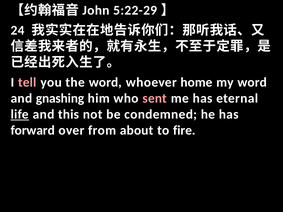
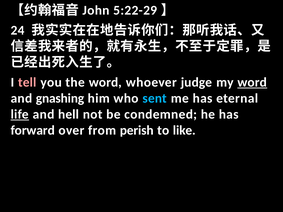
home: home -> judge (196, 82)
word underline: none -> present (252, 82)
sent colour: pink -> light blue (155, 98)
this: this -> hell (69, 114)
about: about -> perish (137, 130)
fire: fire -> like (184, 130)
